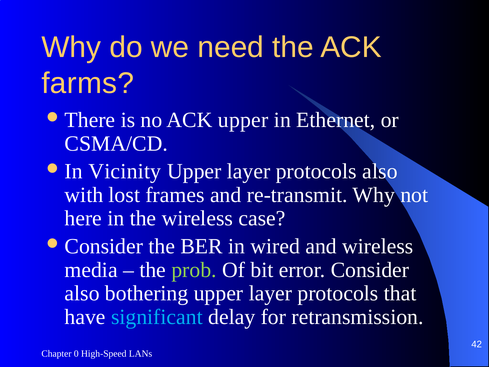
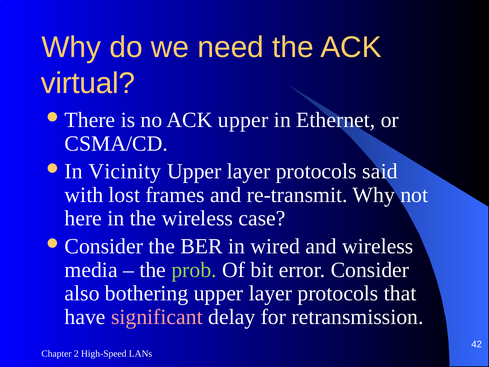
farms: farms -> virtual (88, 83)
protocols also: also -> said (380, 171)
significant colour: light blue -> pink (157, 317)
0: 0 -> 2 (76, 353)
